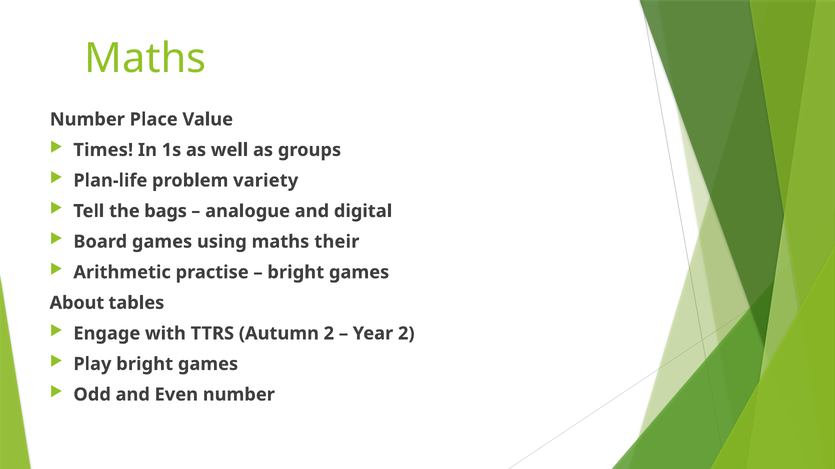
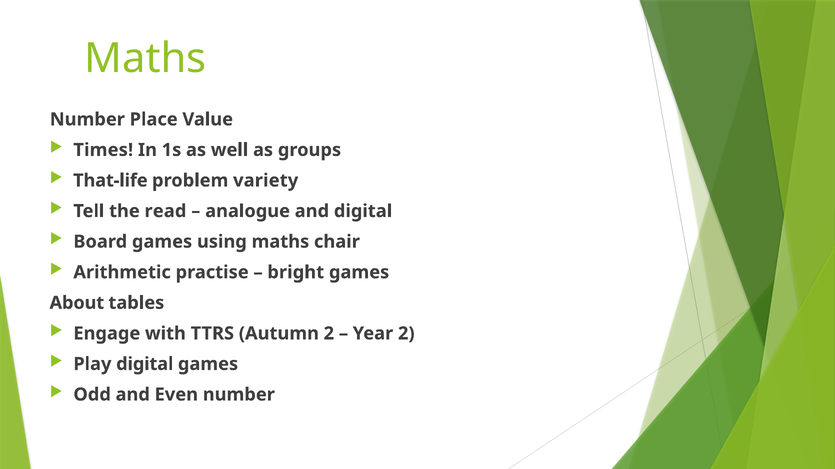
Plan-life: Plan-life -> That-life (110, 181)
bags: bags -> read (165, 211)
their: their -> chair (337, 242)
Play bright: bright -> digital (145, 365)
